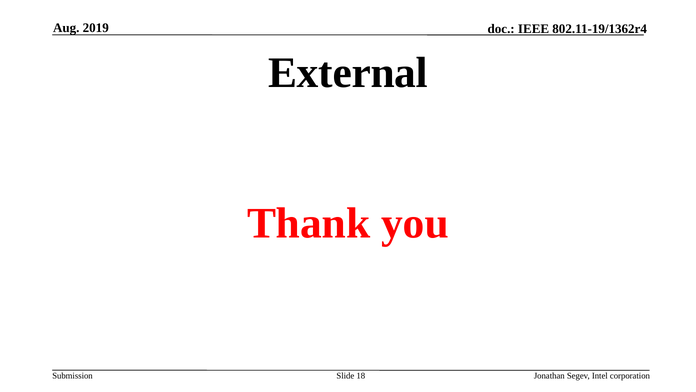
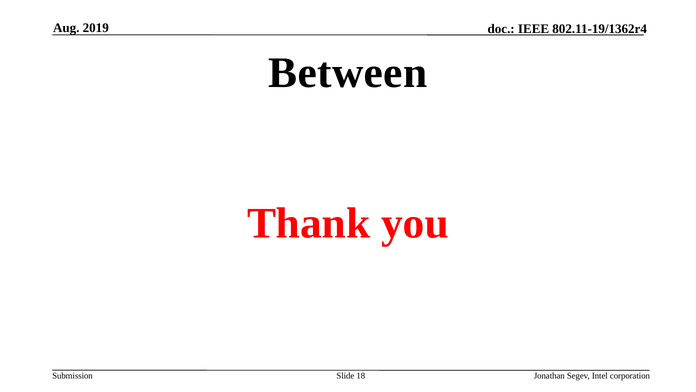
External: External -> Between (348, 73)
